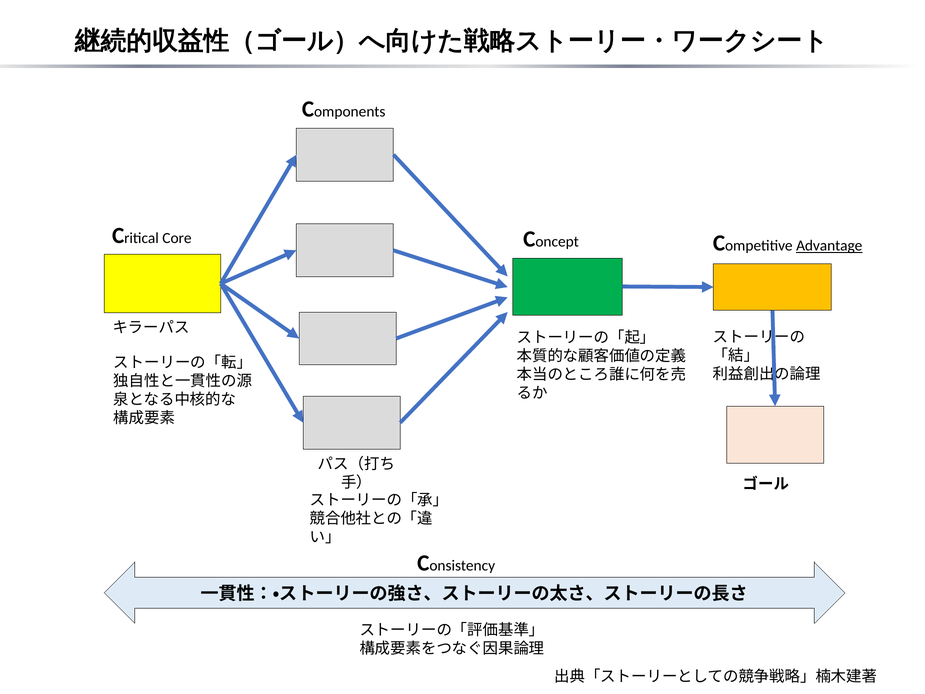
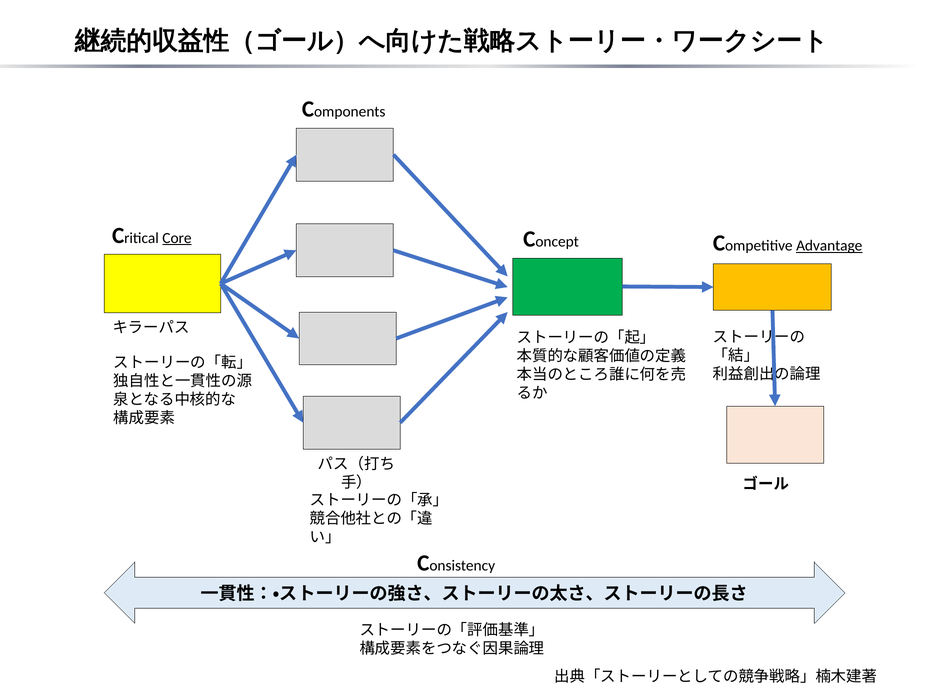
Core underline: none -> present (177, 238)
